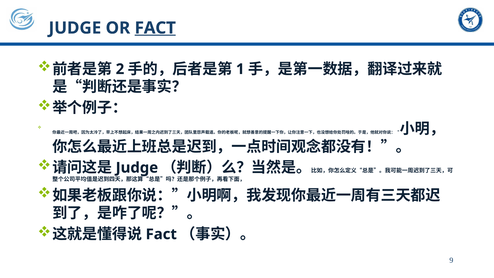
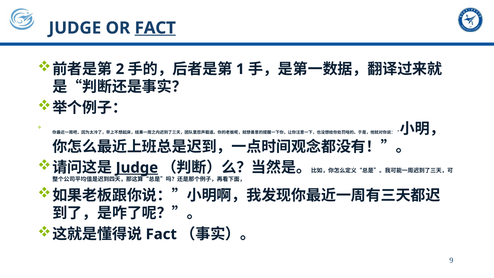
Judge underline: none -> present (137, 168)
